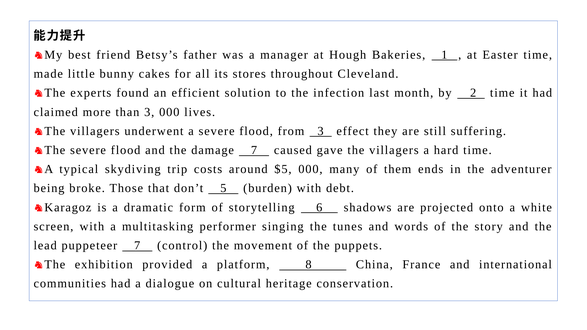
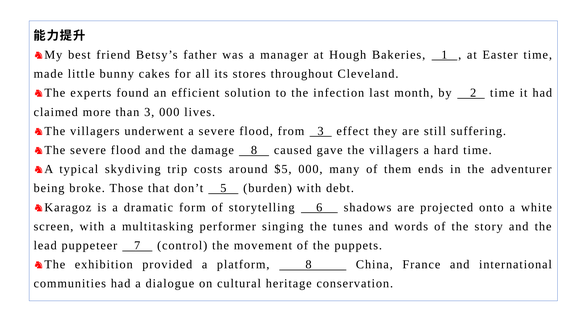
damage 7: 7 -> 8 (254, 150)
